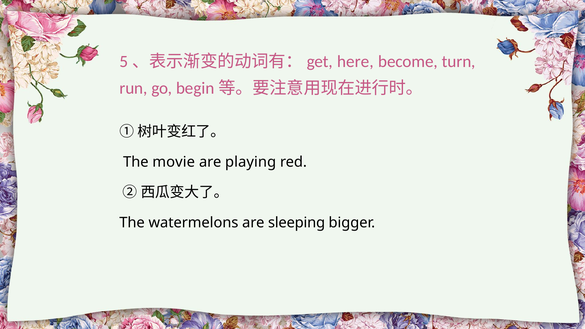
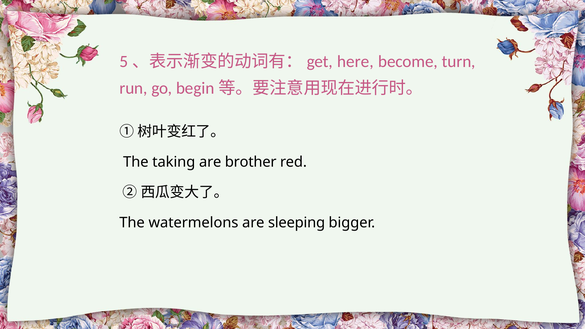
movie: movie -> taking (174, 162)
playing: playing -> brother (251, 162)
